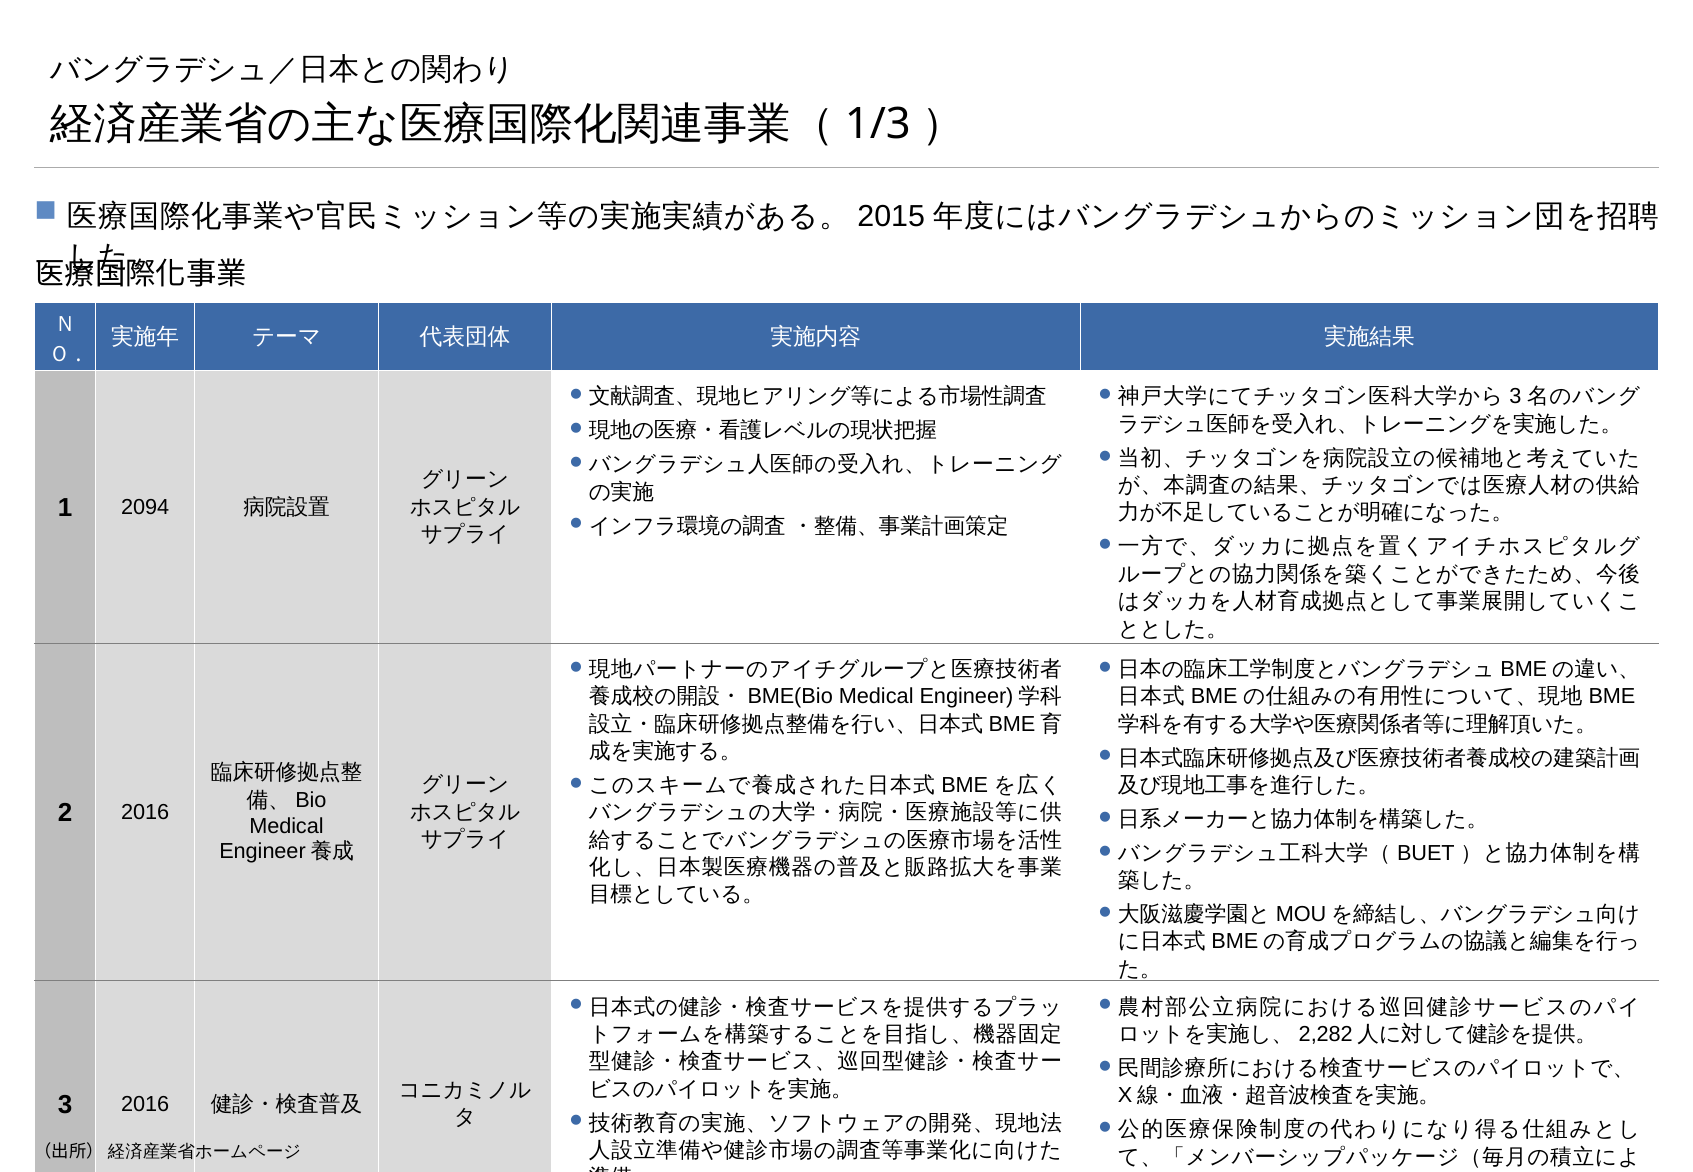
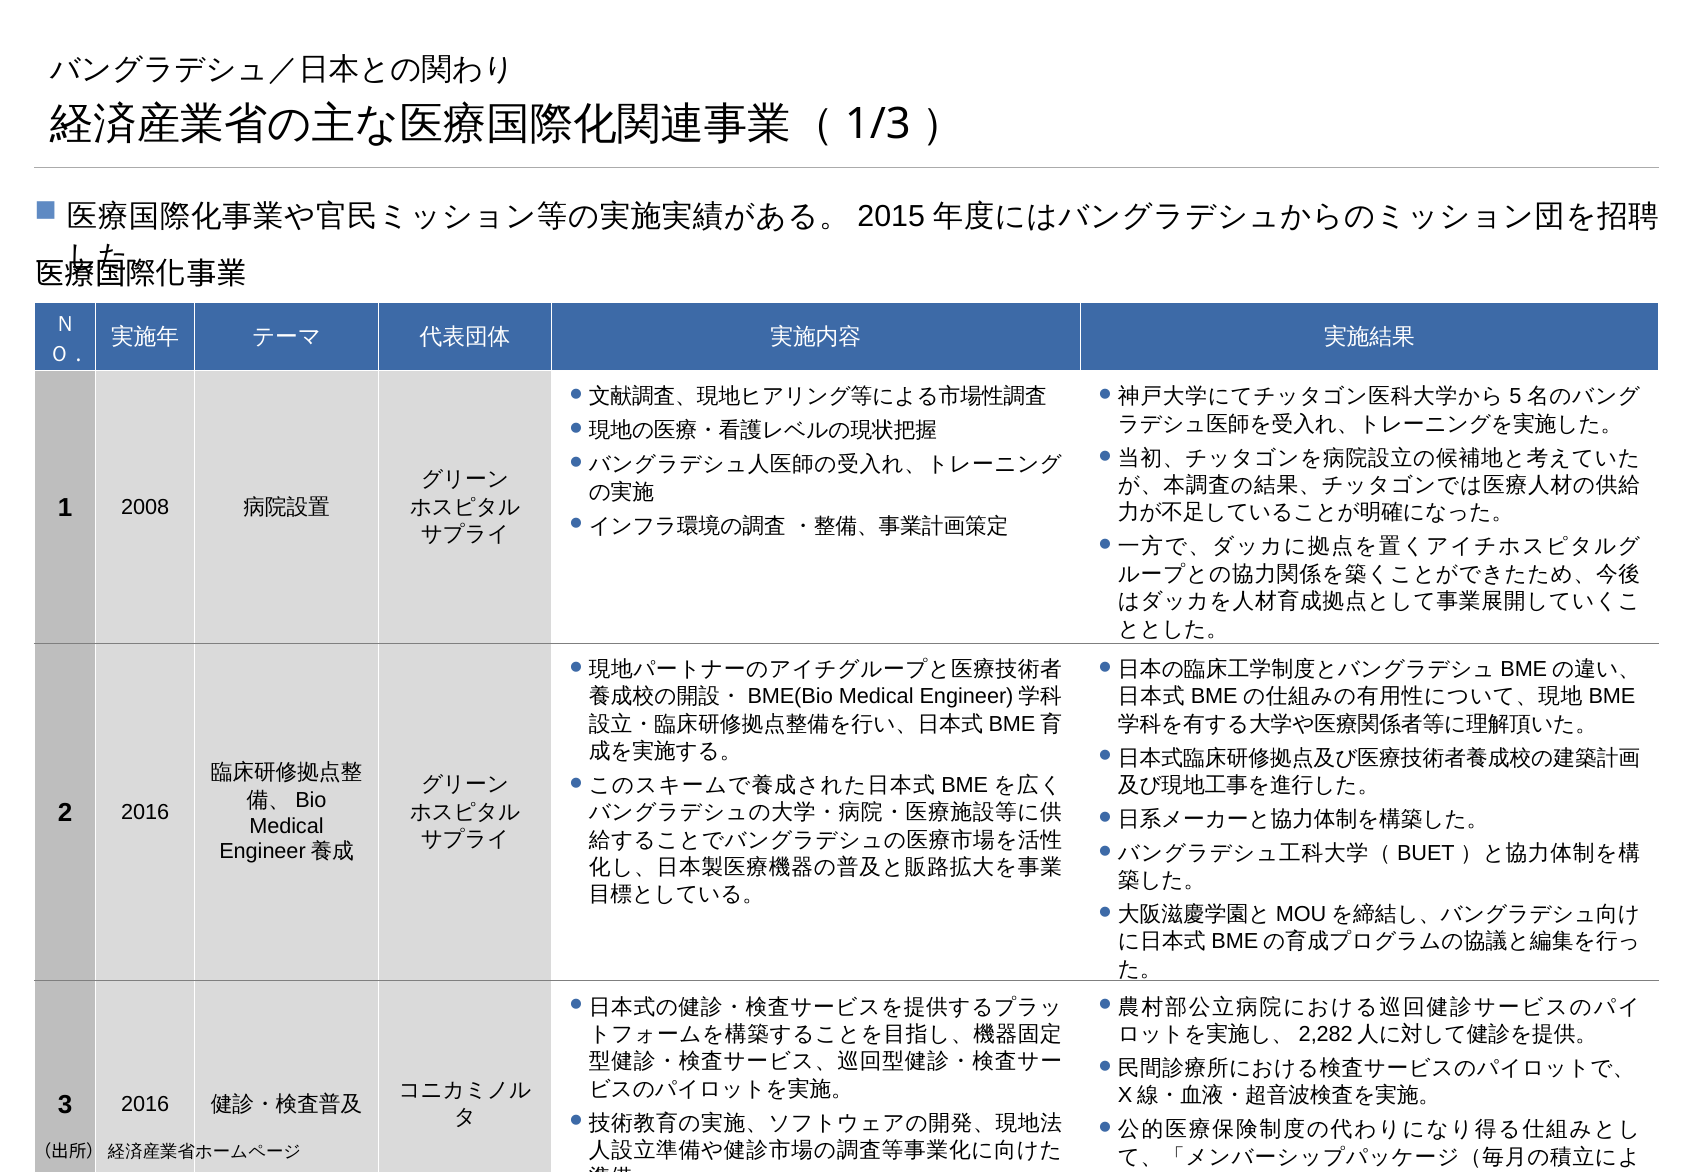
3: 3 -> 5 (1515, 397)
2094: 2094 -> 2008 (145, 507)
